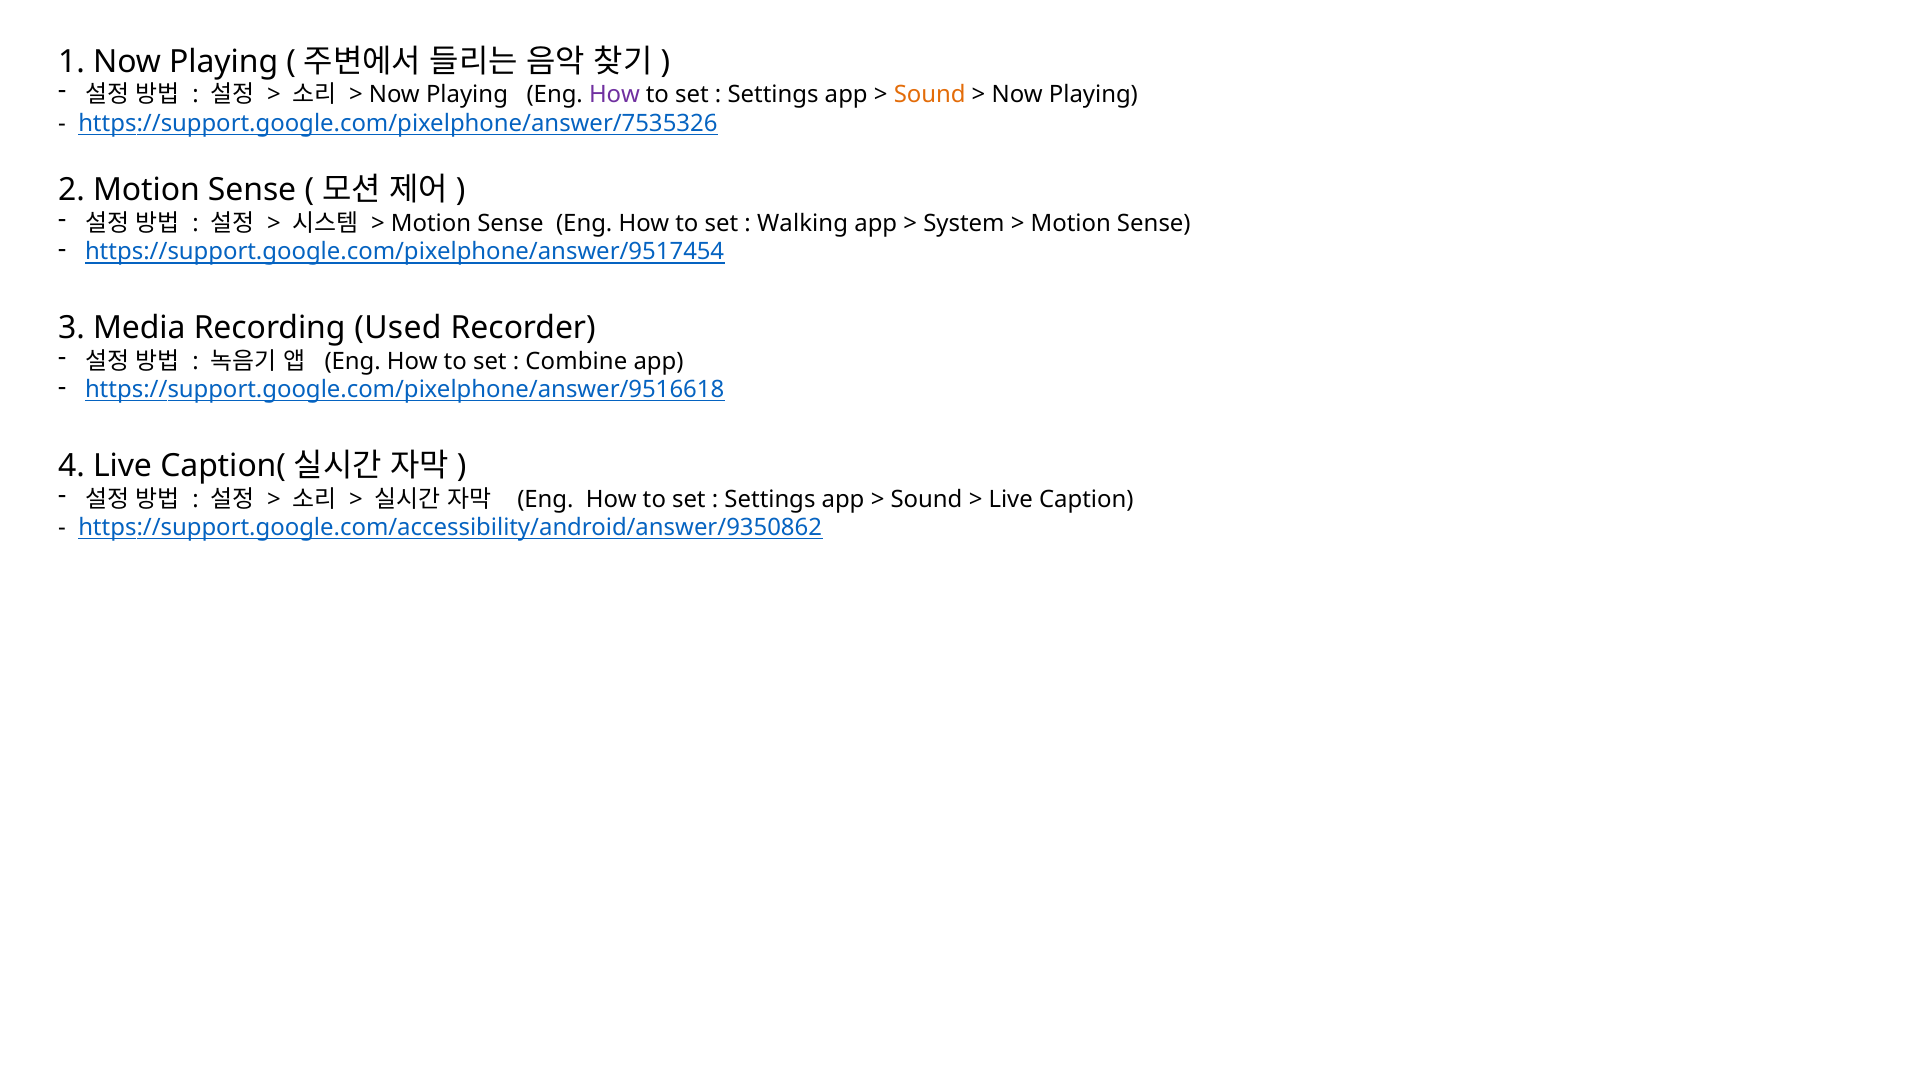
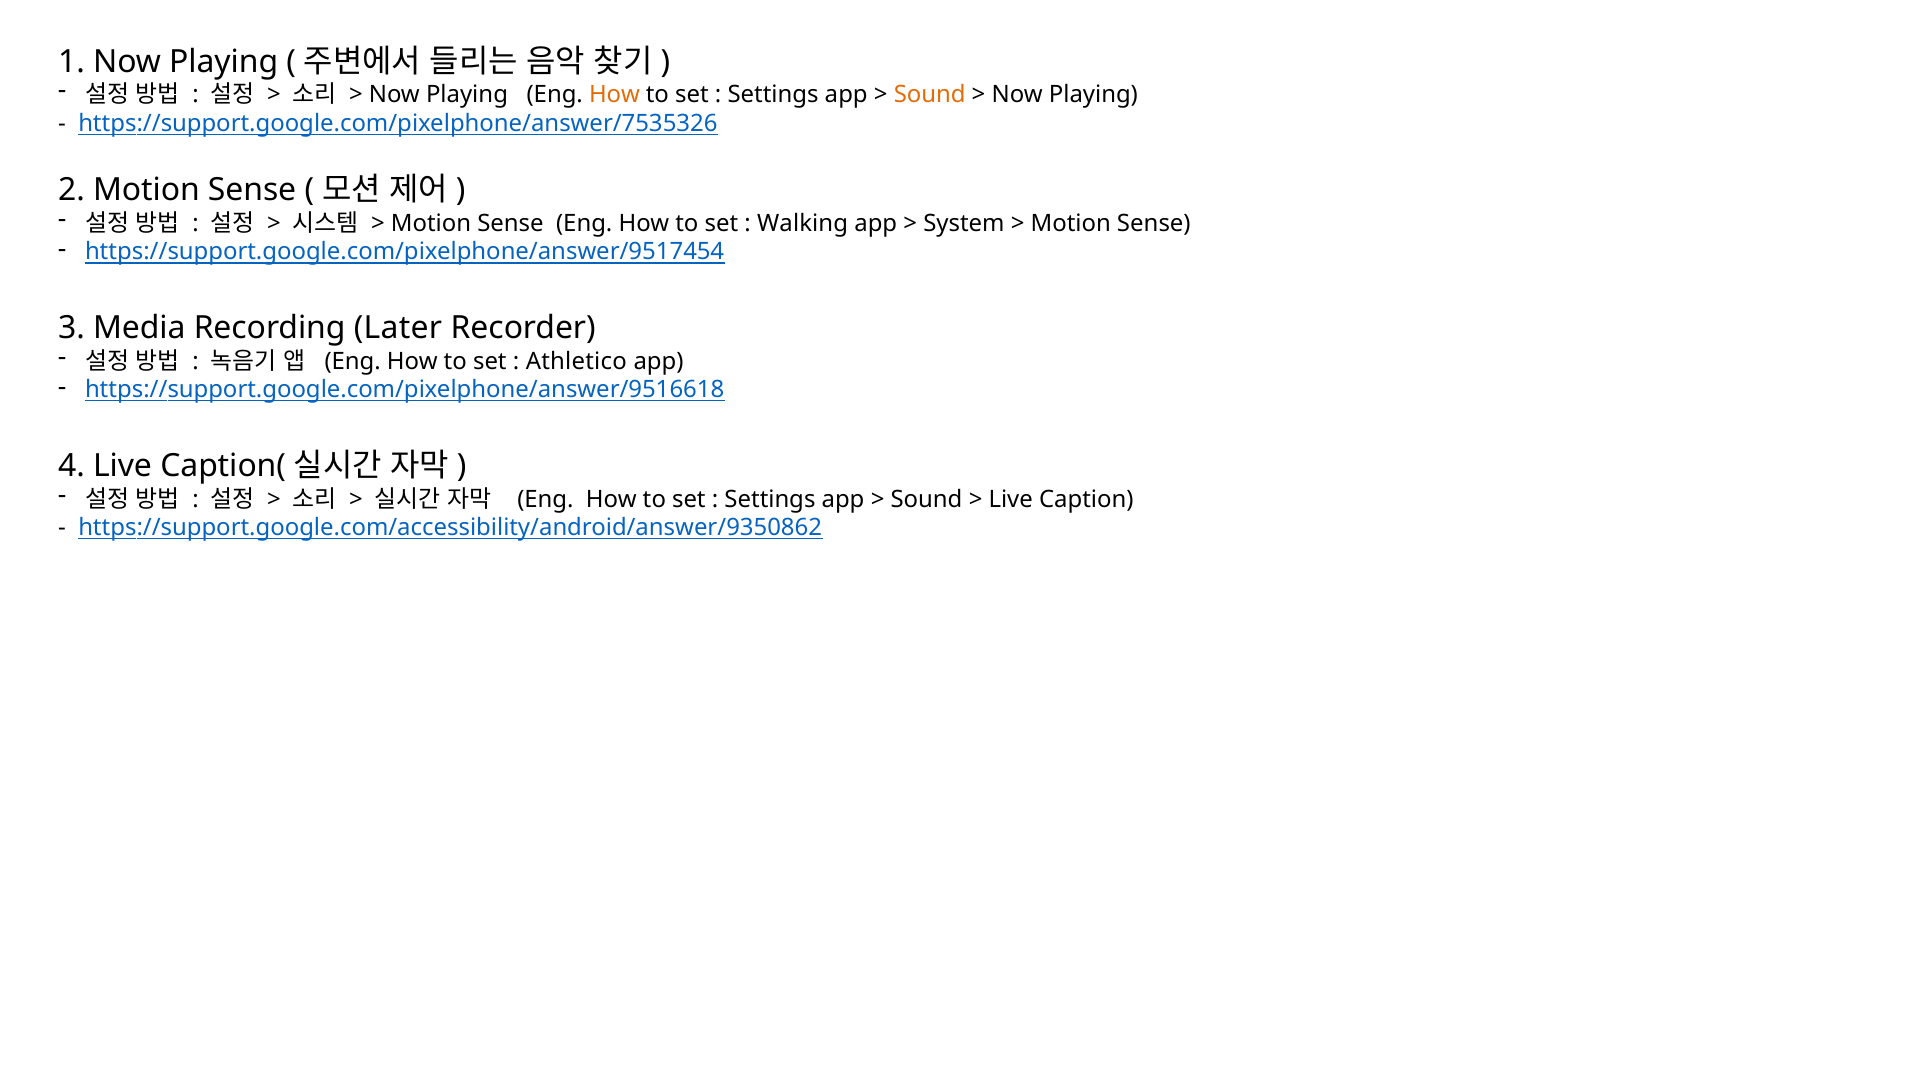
How colour: purple -> orange (614, 95)
Used: Used -> Later (398, 328)
Combine: Combine -> Athletico (576, 361)
